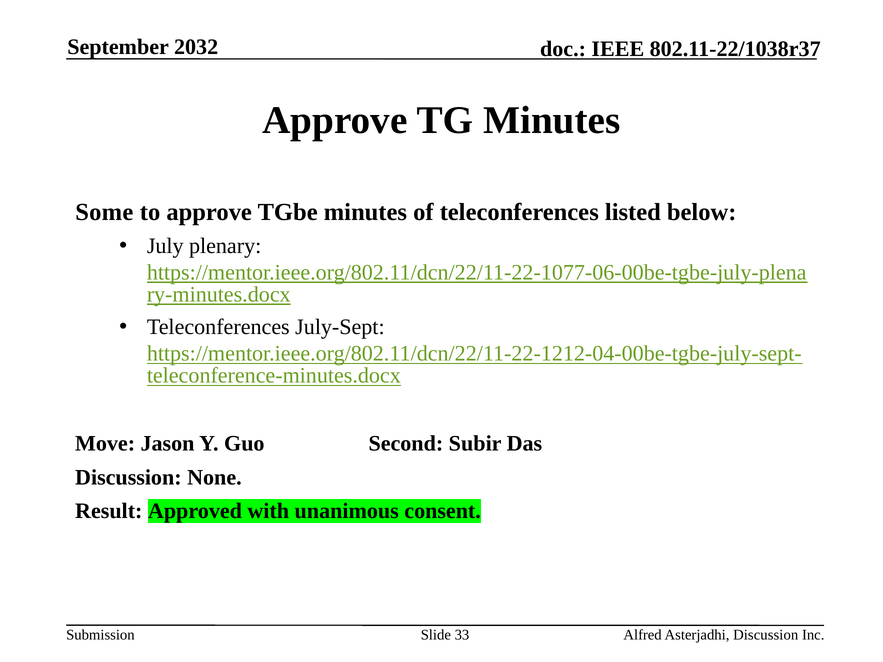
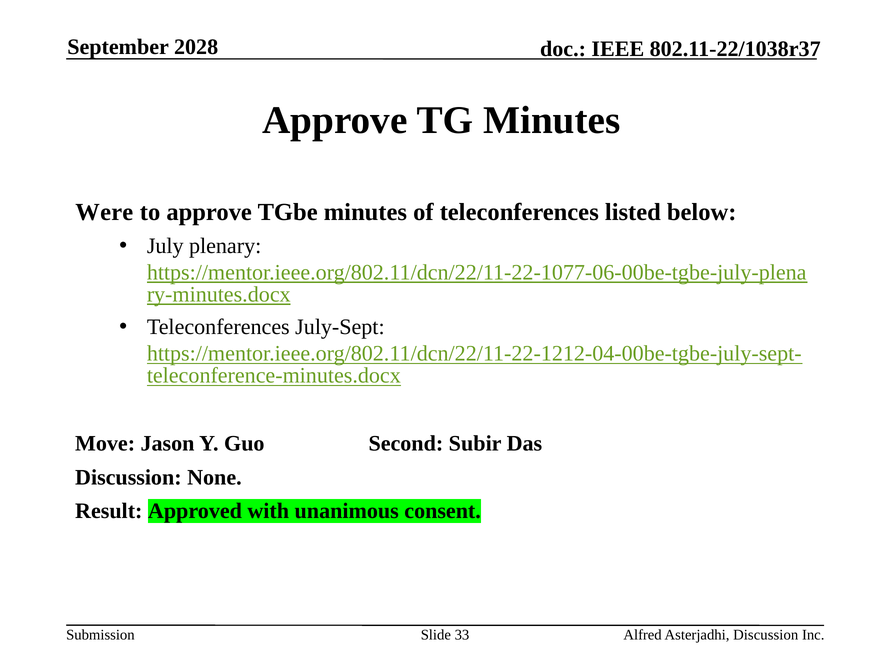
2032: 2032 -> 2028 (196, 47)
Some: Some -> Were (104, 212)
